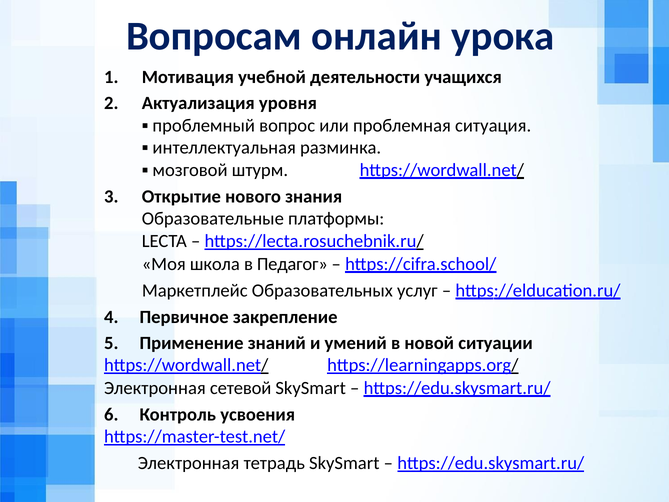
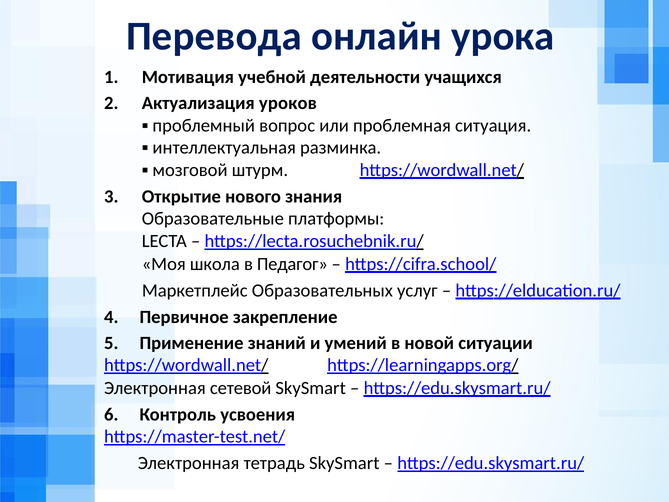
Вопросам: Вопросам -> Перевода (214, 36)
уровня: уровня -> уроков (288, 103)
